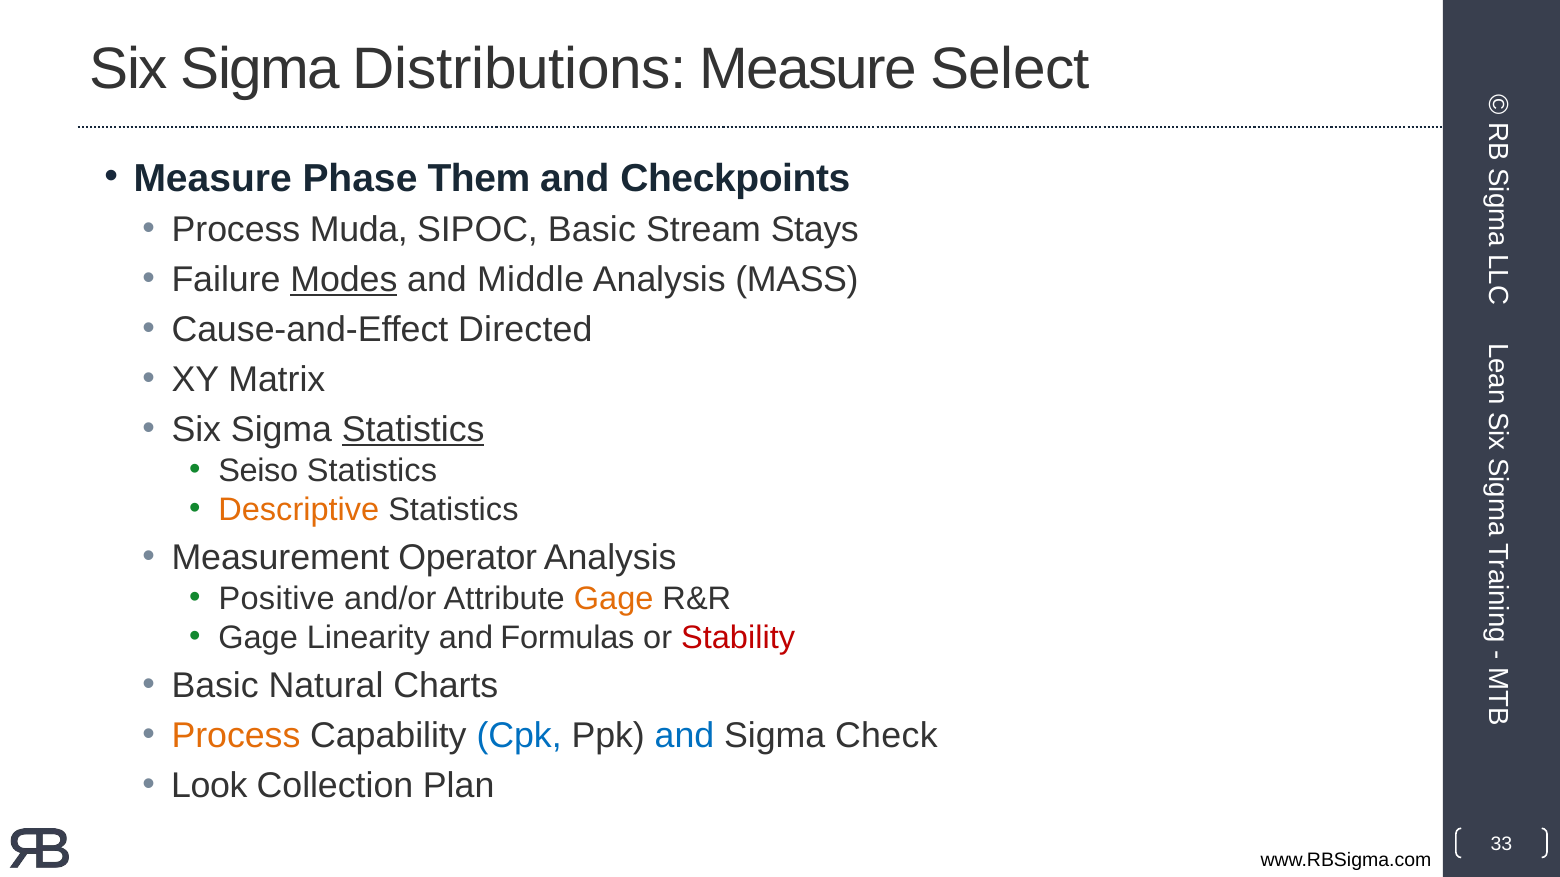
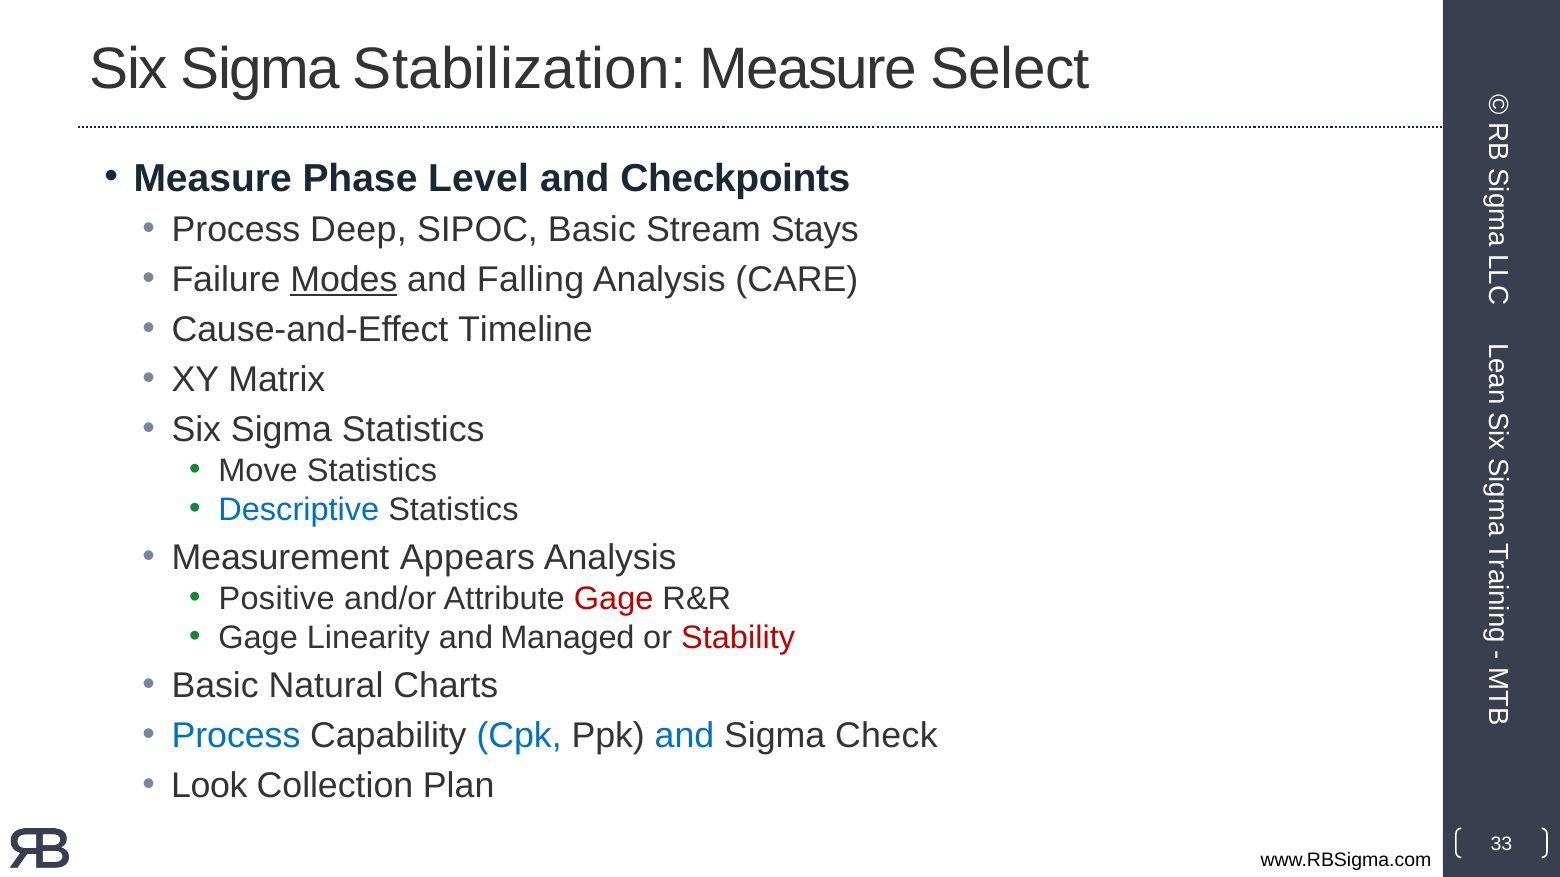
Distributions: Distributions -> Stabilization (520, 69)
Them: Them -> Level (479, 178)
Muda: Muda -> Deep (358, 230)
Middle: Middle -> Falling (531, 280)
MASS: MASS -> CARE (797, 280)
Directed: Directed -> Timeline (525, 330)
Statistics underline: present -> none (413, 430)
Seiso: Seiso -> Move (258, 471)
Descriptive colour: orange -> blue (299, 510)
Operator: Operator -> Appears (467, 558)
Gage colour: orange -> red (614, 599)
Formulas: Formulas -> Managed (567, 638)
Process colour: orange -> blue (236, 736)
